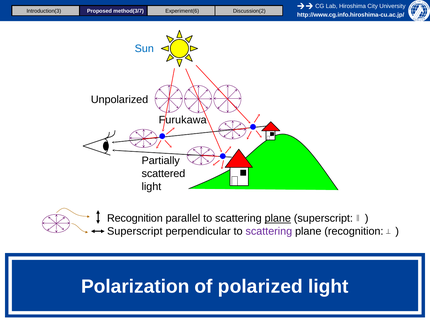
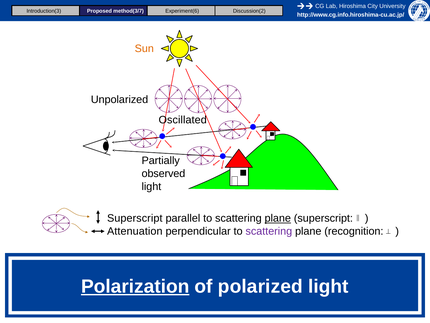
Sun colour: blue -> orange (144, 49)
Furukawa: Furukawa -> Oscillated (183, 120)
scattered: scattered -> observed (163, 173)
Recognition: Recognition -> Superscript (135, 218)
Superscript: Superscript -> Attenuation (135, 231)
Polarization underline: none -> present (135, 286)
